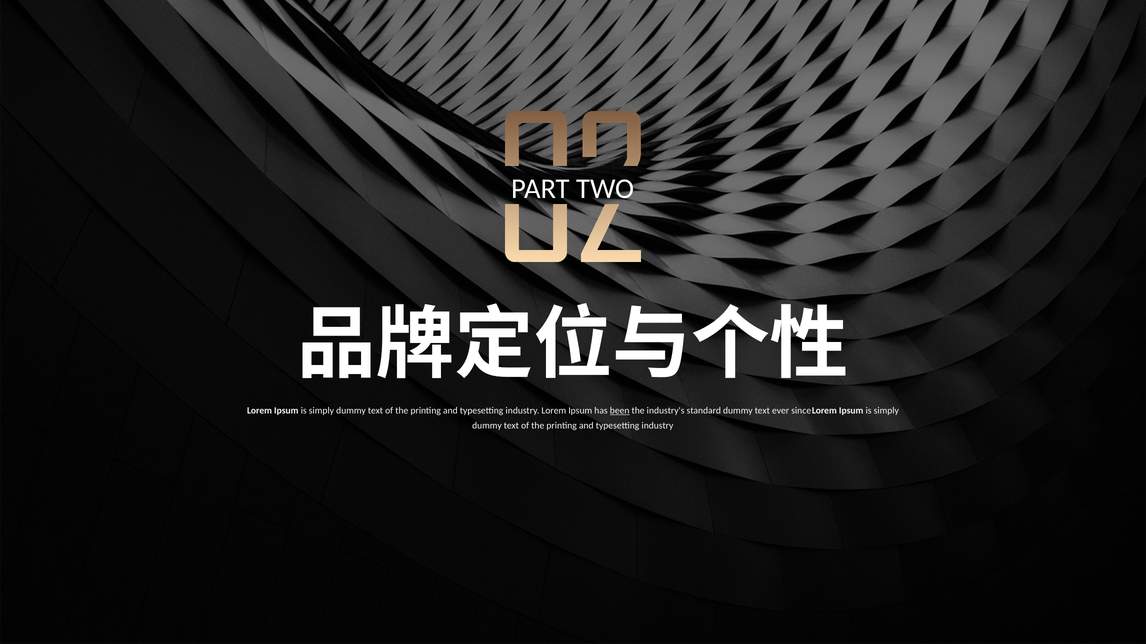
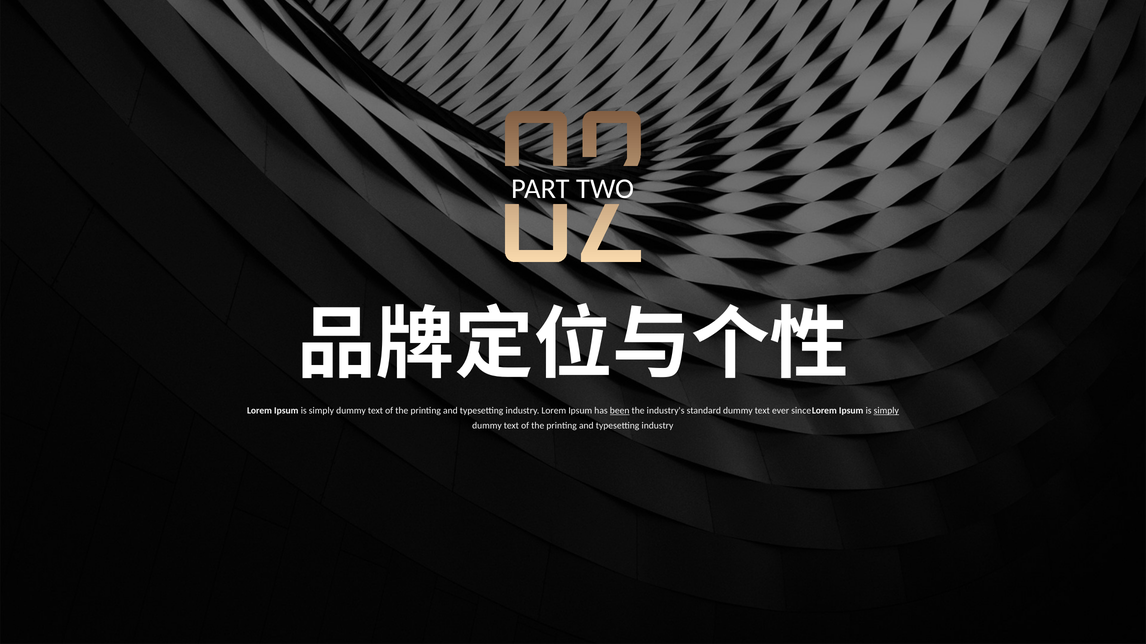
simply underline: none -> present (886, 411)
